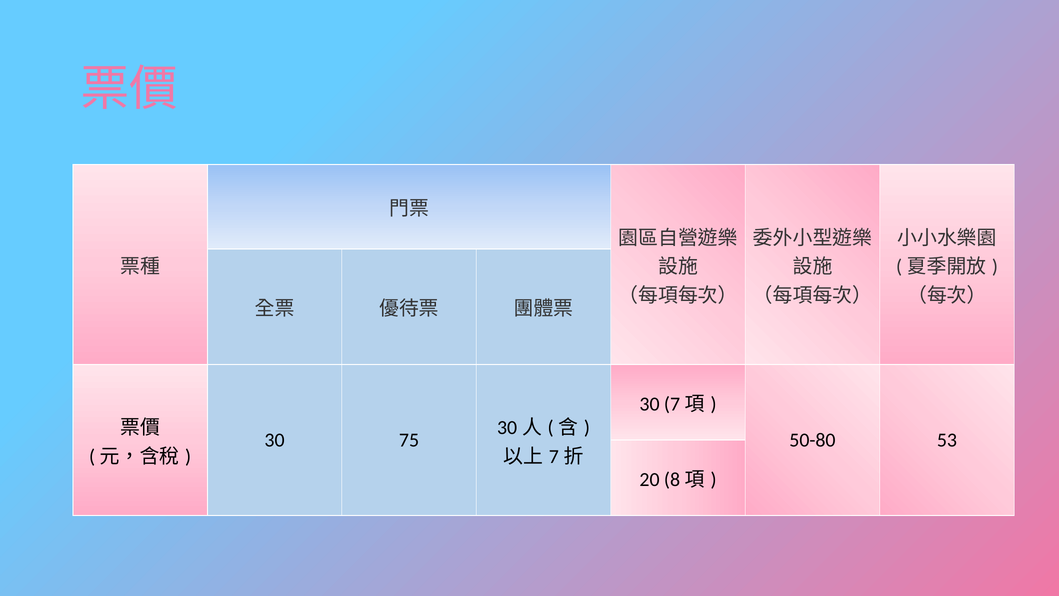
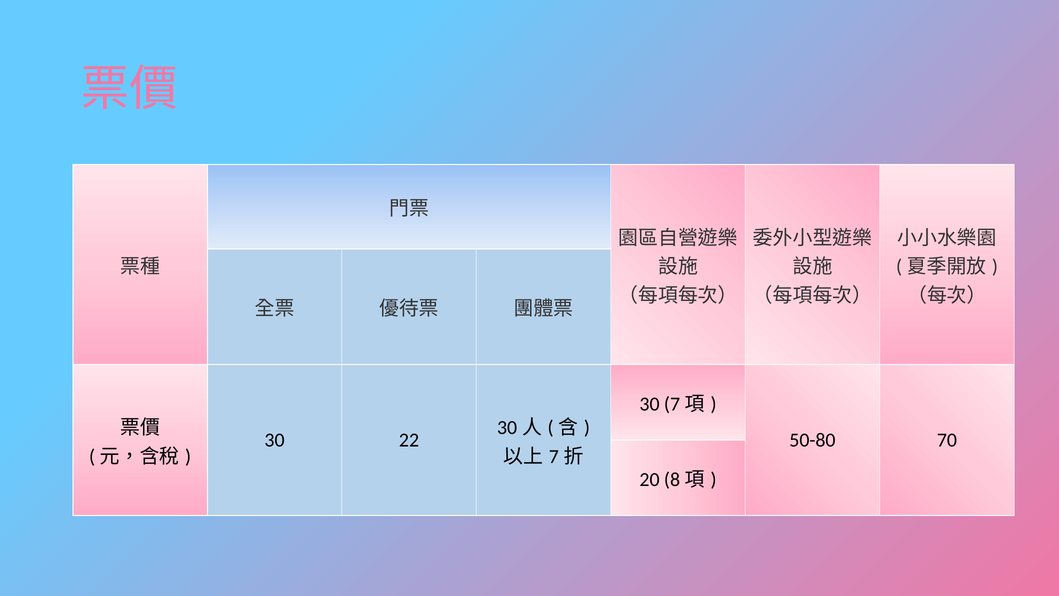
75: 75 -> 22 (409, 440)
53: 53 -> 70 (947, 440)
